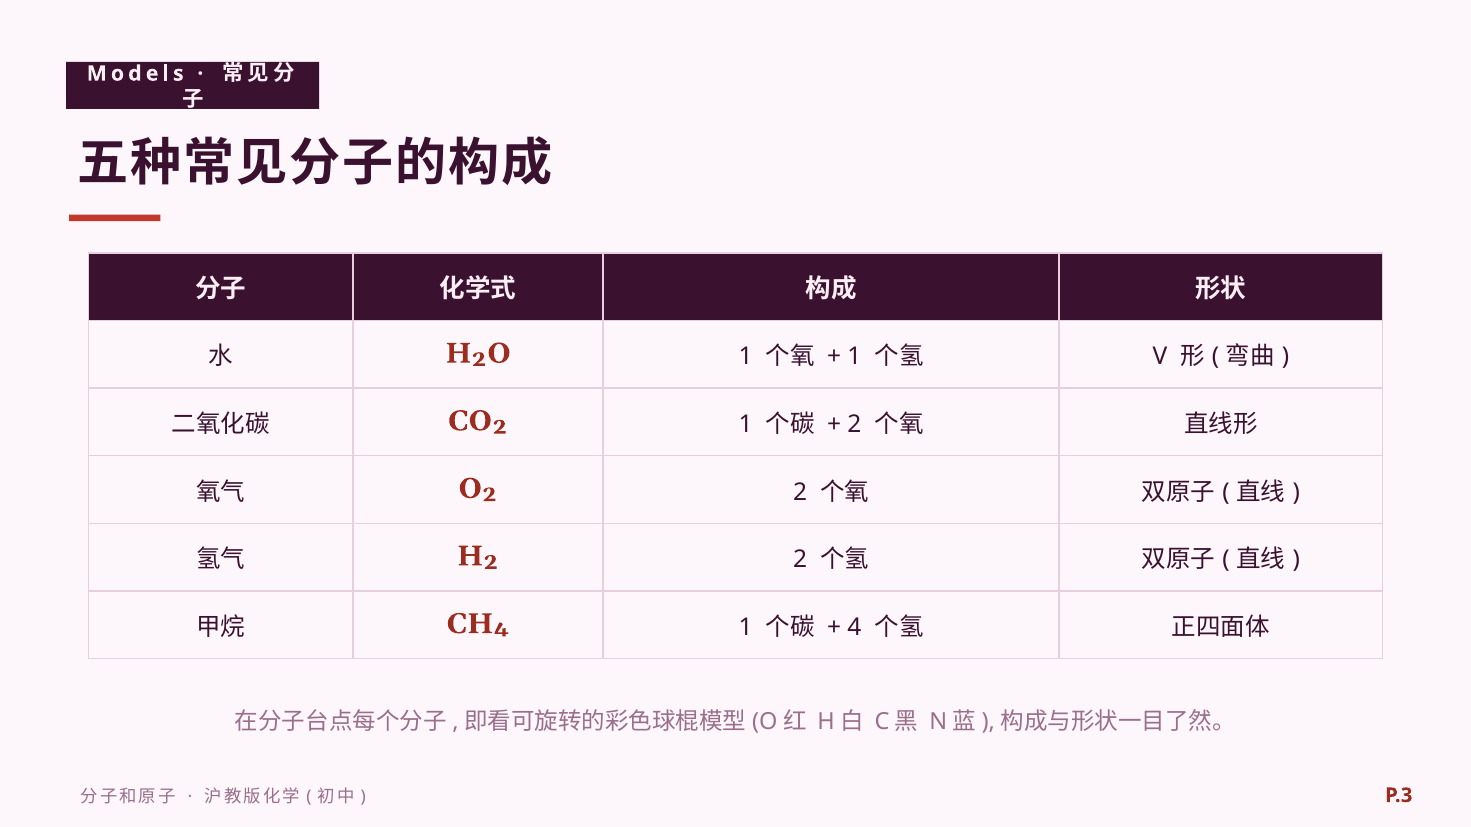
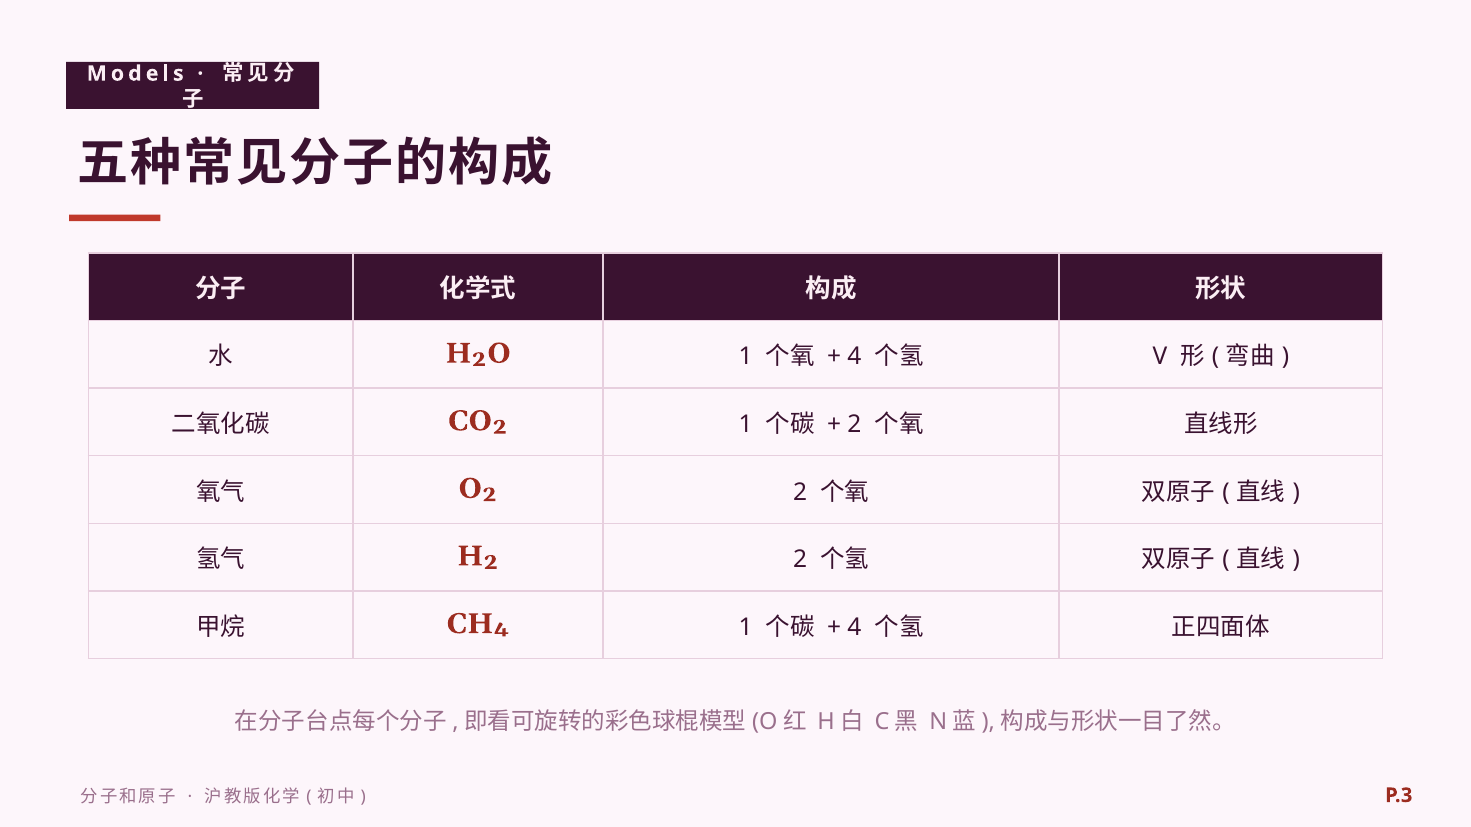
1: 1 -> 4 (854, 357)
